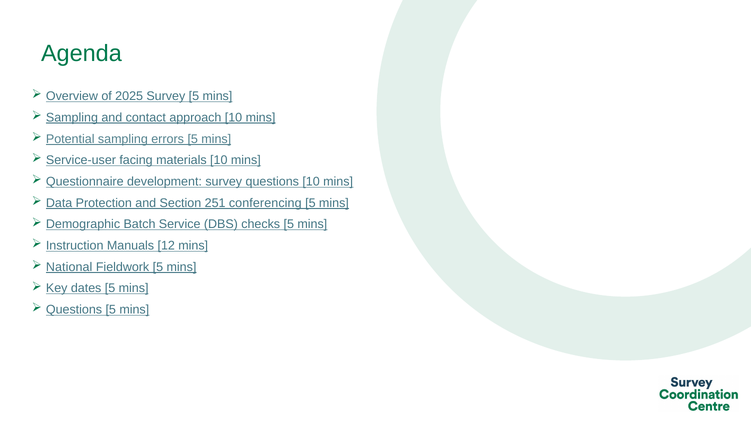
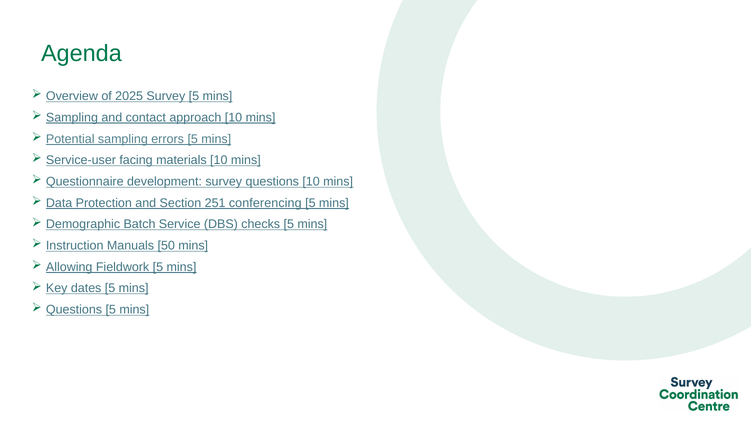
12: 12 -> 50 (166, 245)
National: National -> Allowing (69, 267)
